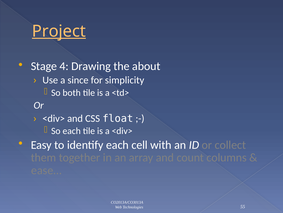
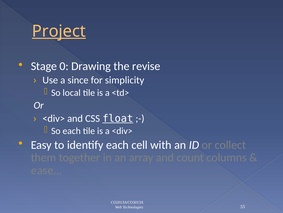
4: 4 -> 0 (64, 66)
about: about -> revise (146, 66)
both: both -> local (72, 92)
float underline: none -> present (118, 118)
